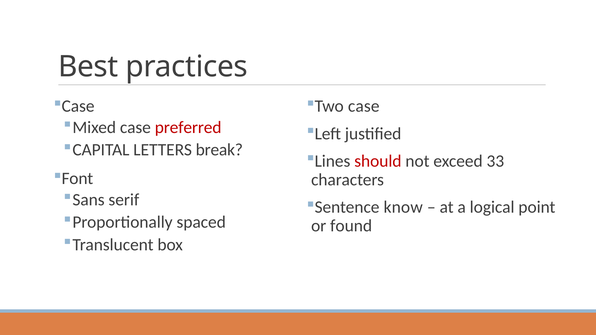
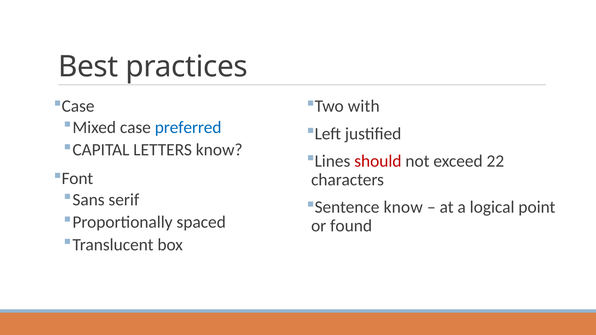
Two case: case -> with (364, 106)
preferred colour: red -> blue (188, 128)
LETTERS break: break -> know (219, 150)
33: 33 -> 22 (495, 161)
